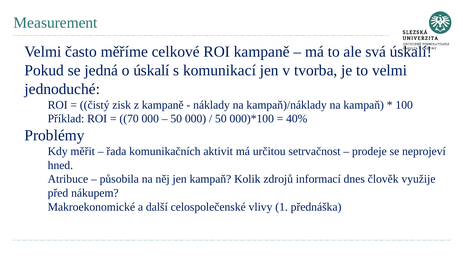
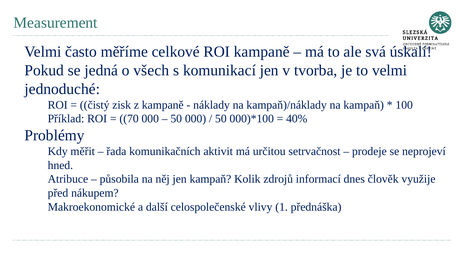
o úskalí: úskalí -> všech (151, 70)
